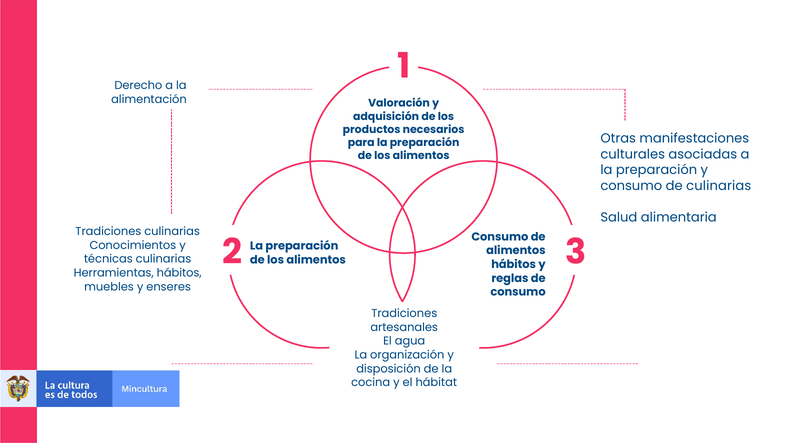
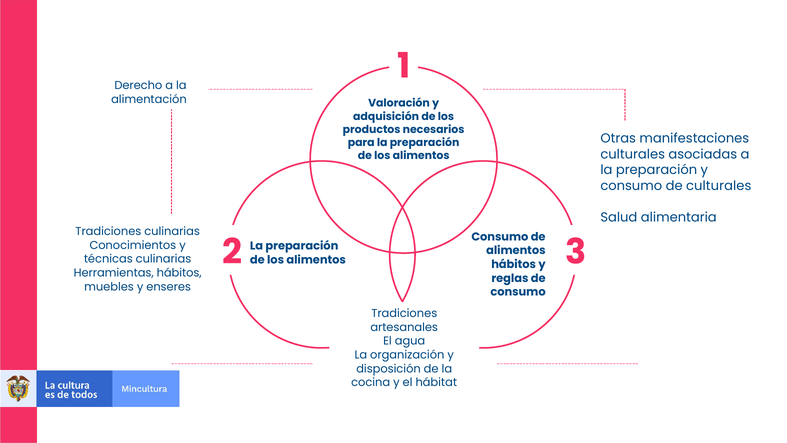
de culinarias: culinarias -> culturales (719, 186)
